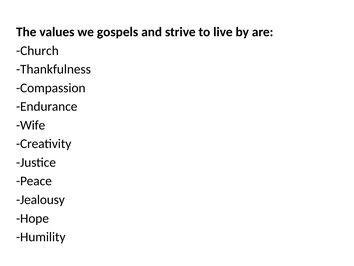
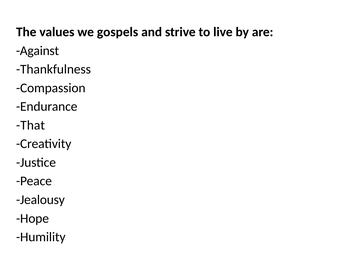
Church: Church -> Against (37, 51)
Wife: Wife -> That (31, 125)
